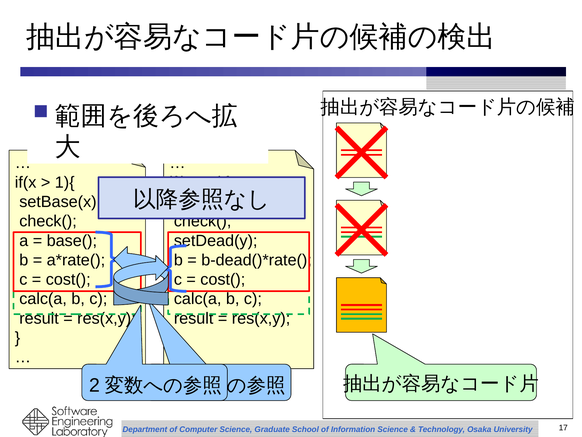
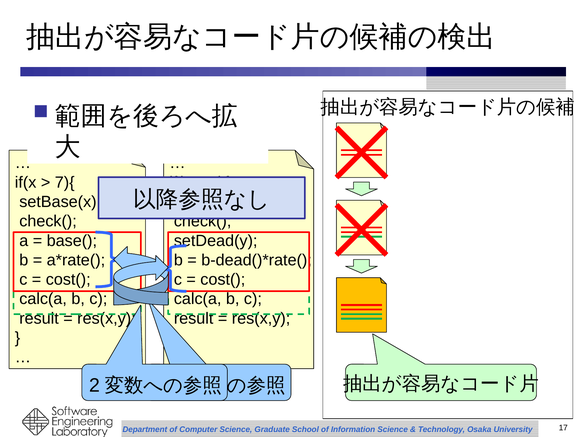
1){: 1){ -> 7){ (65, 182)
